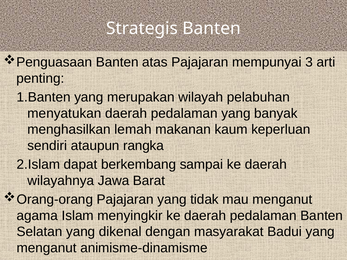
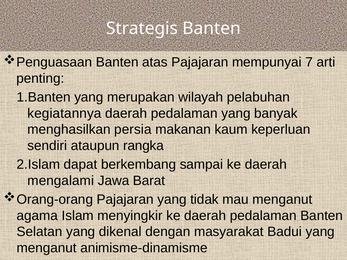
3: 3 -> 7 (309, 62)
menyatukan: menyatukan -> kegiatannya (64, 113)
lemah: lemah -> persia (133, 130)
wilayahnya: wilayahnya -> mengalami (61, 181)
